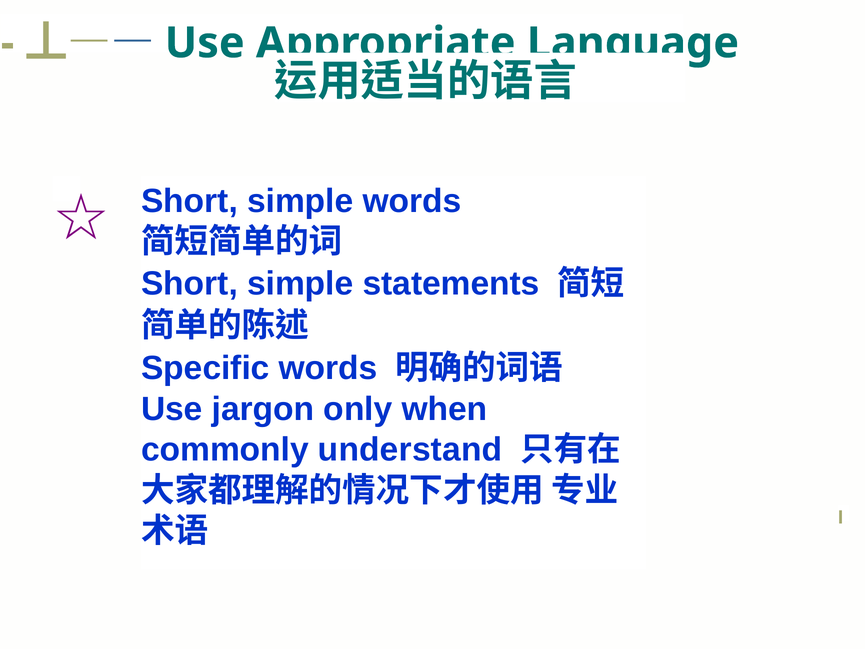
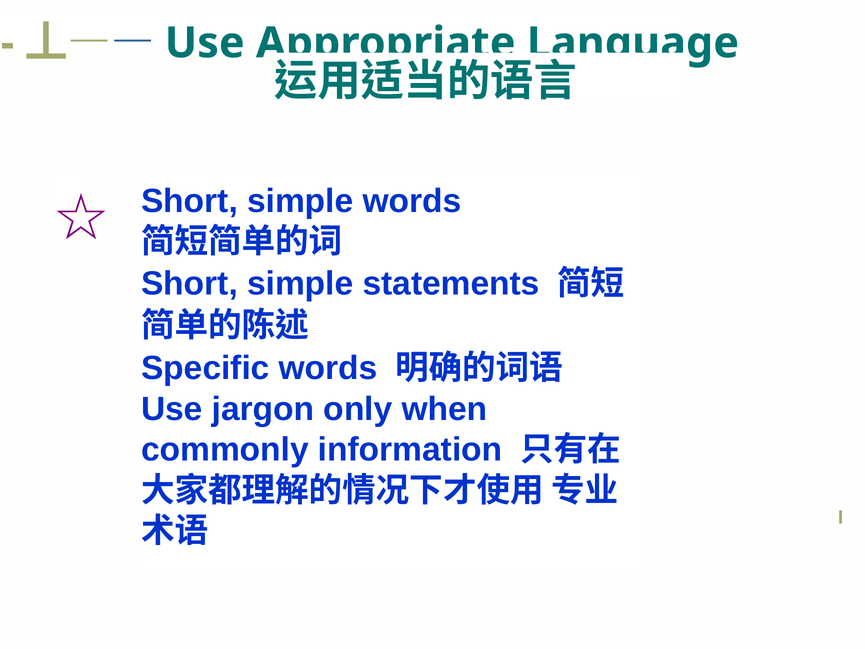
understand: understand -> information (410, 450)
